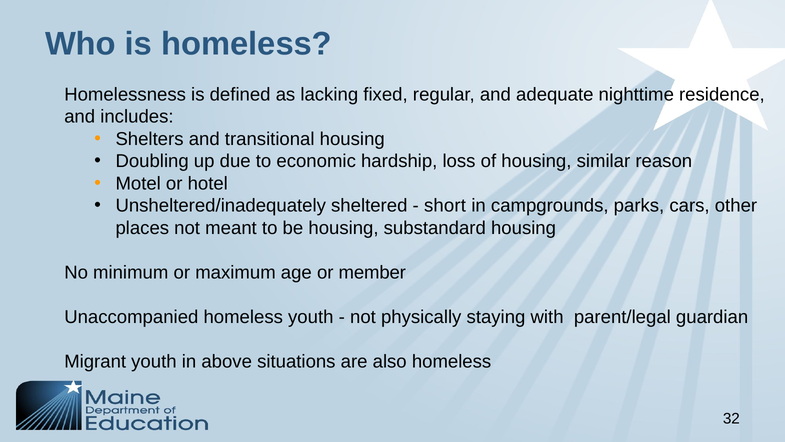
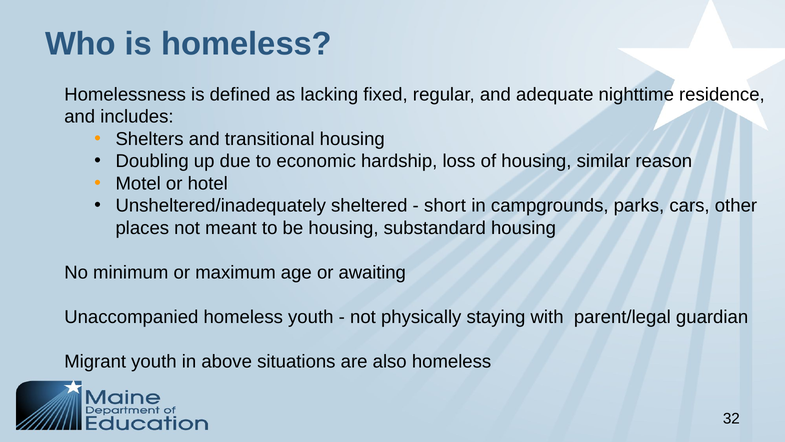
member: member -> awaiting (372, 272)
